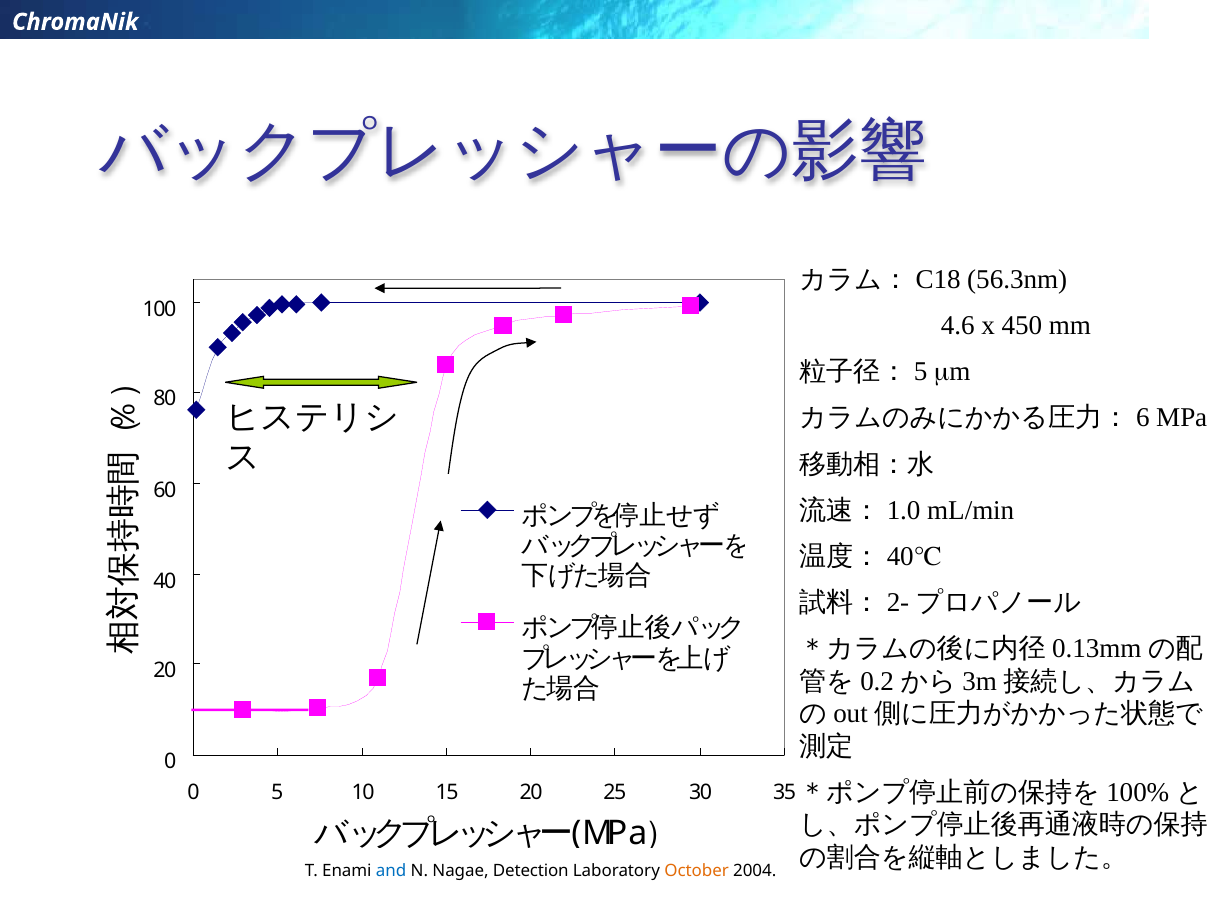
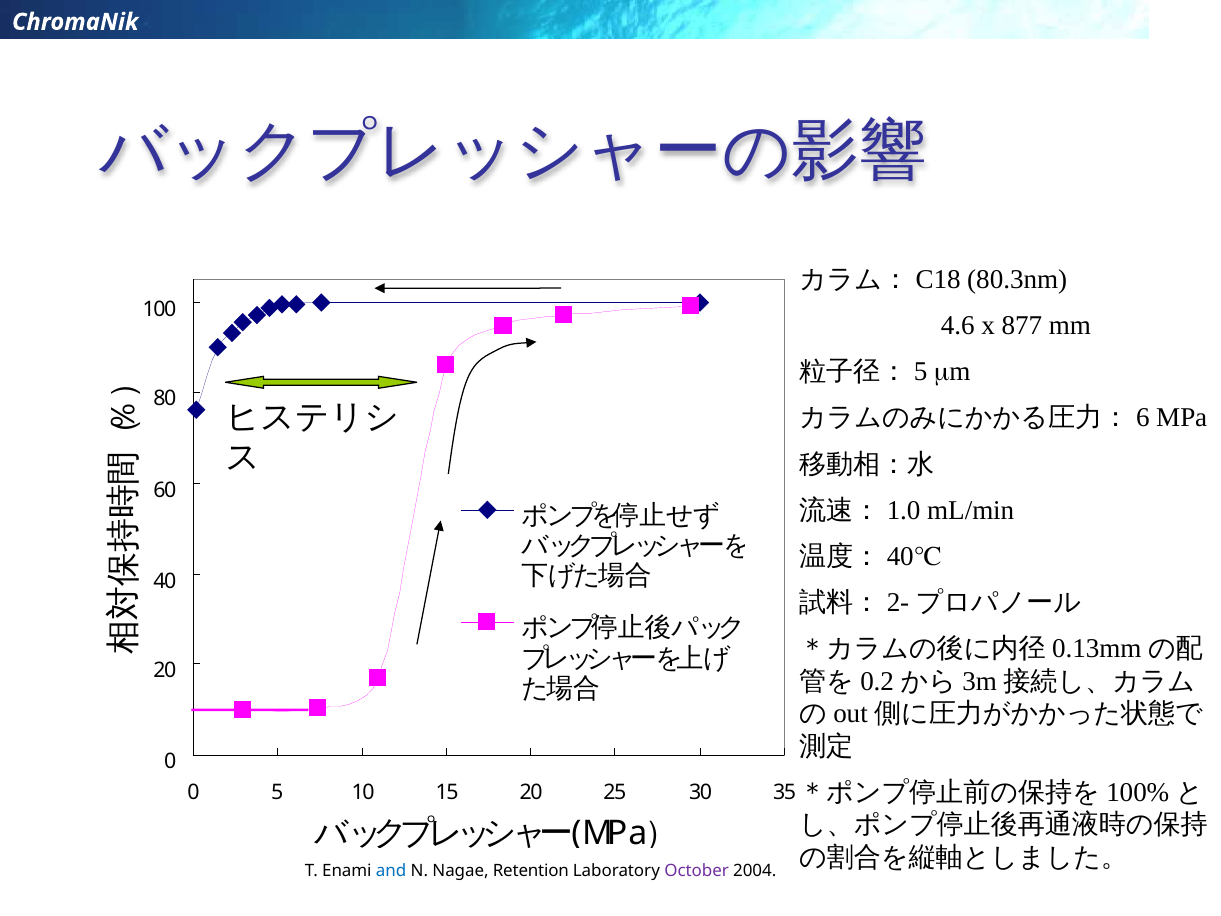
56.3nm: 56.3nm -> 80.3nm (1017, 280)
450: 450 -> 877 (1022, 326)
Detection: Detection -> Retention (531, 871)
October colour: orange -> purple (697, 871)
